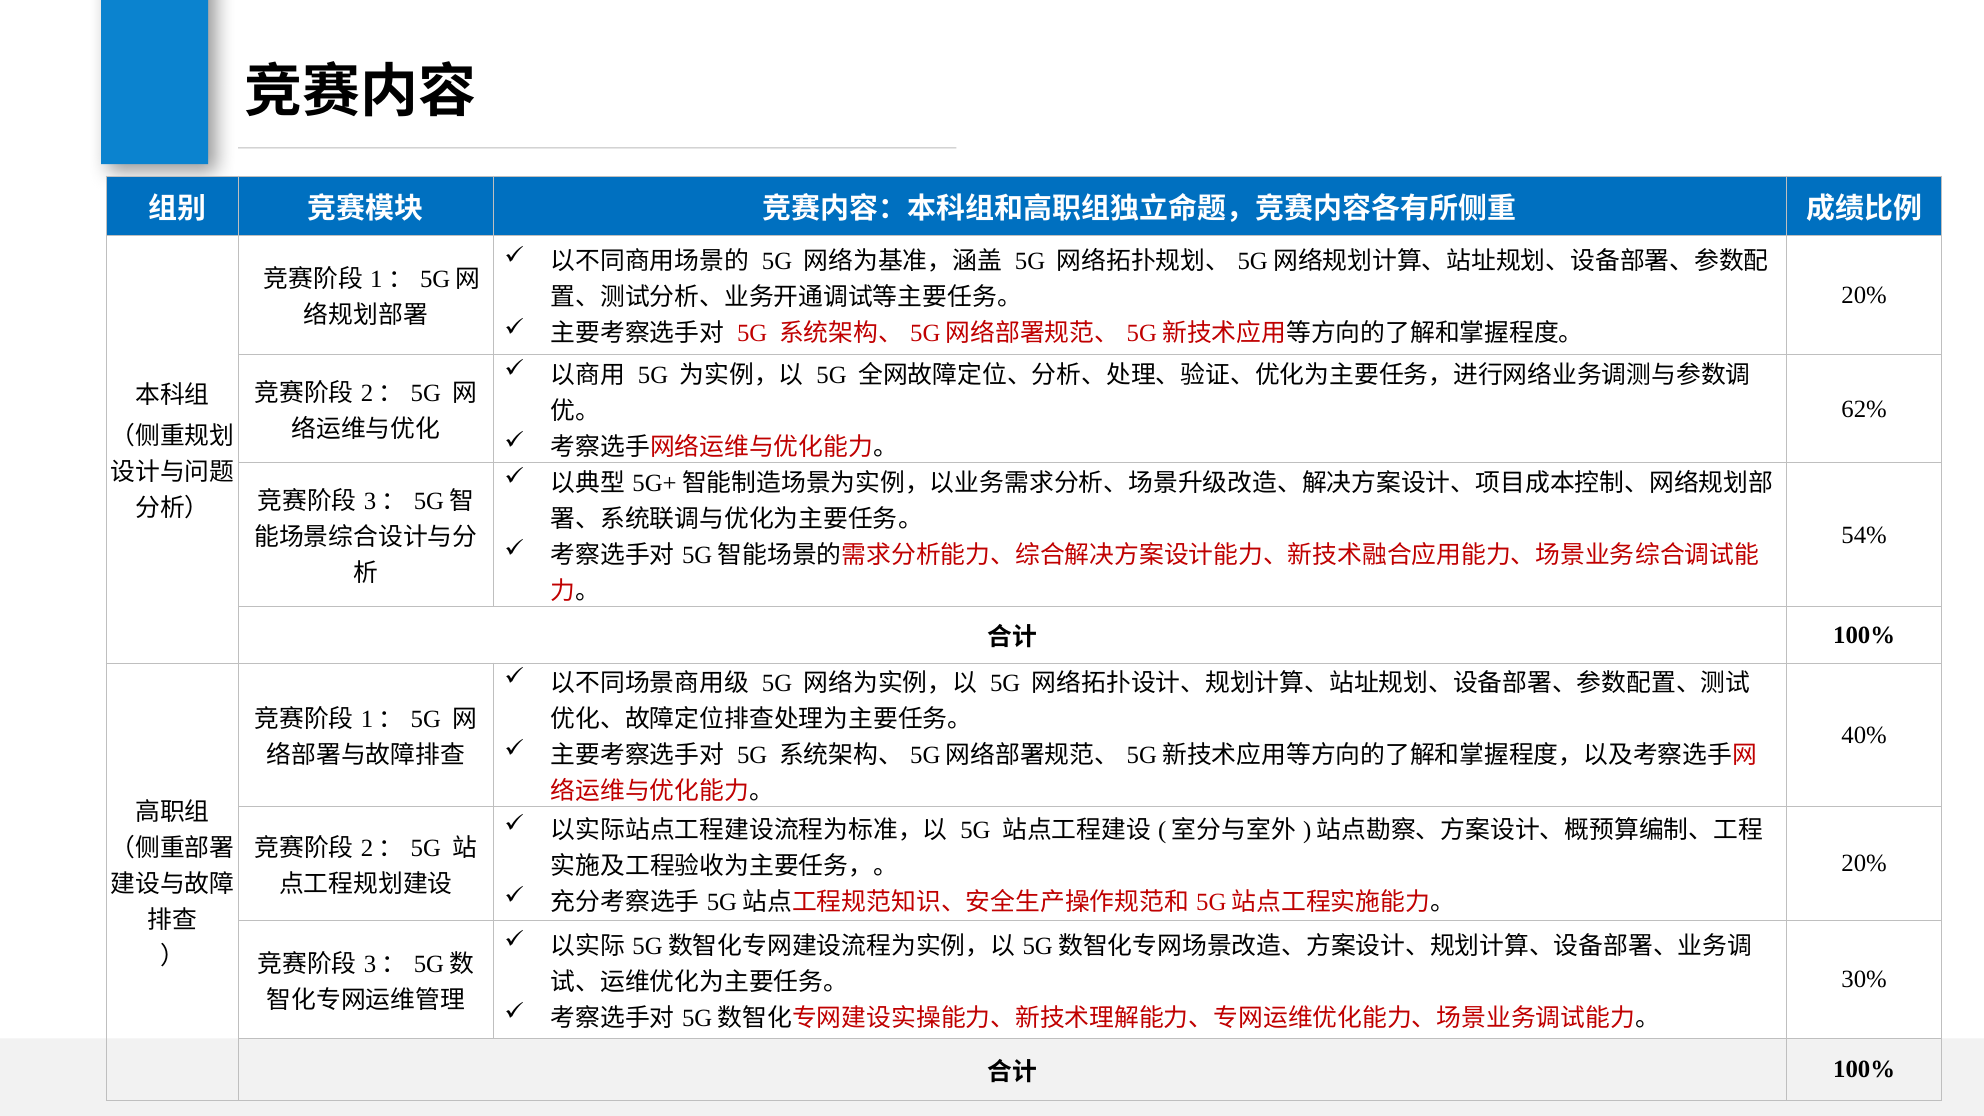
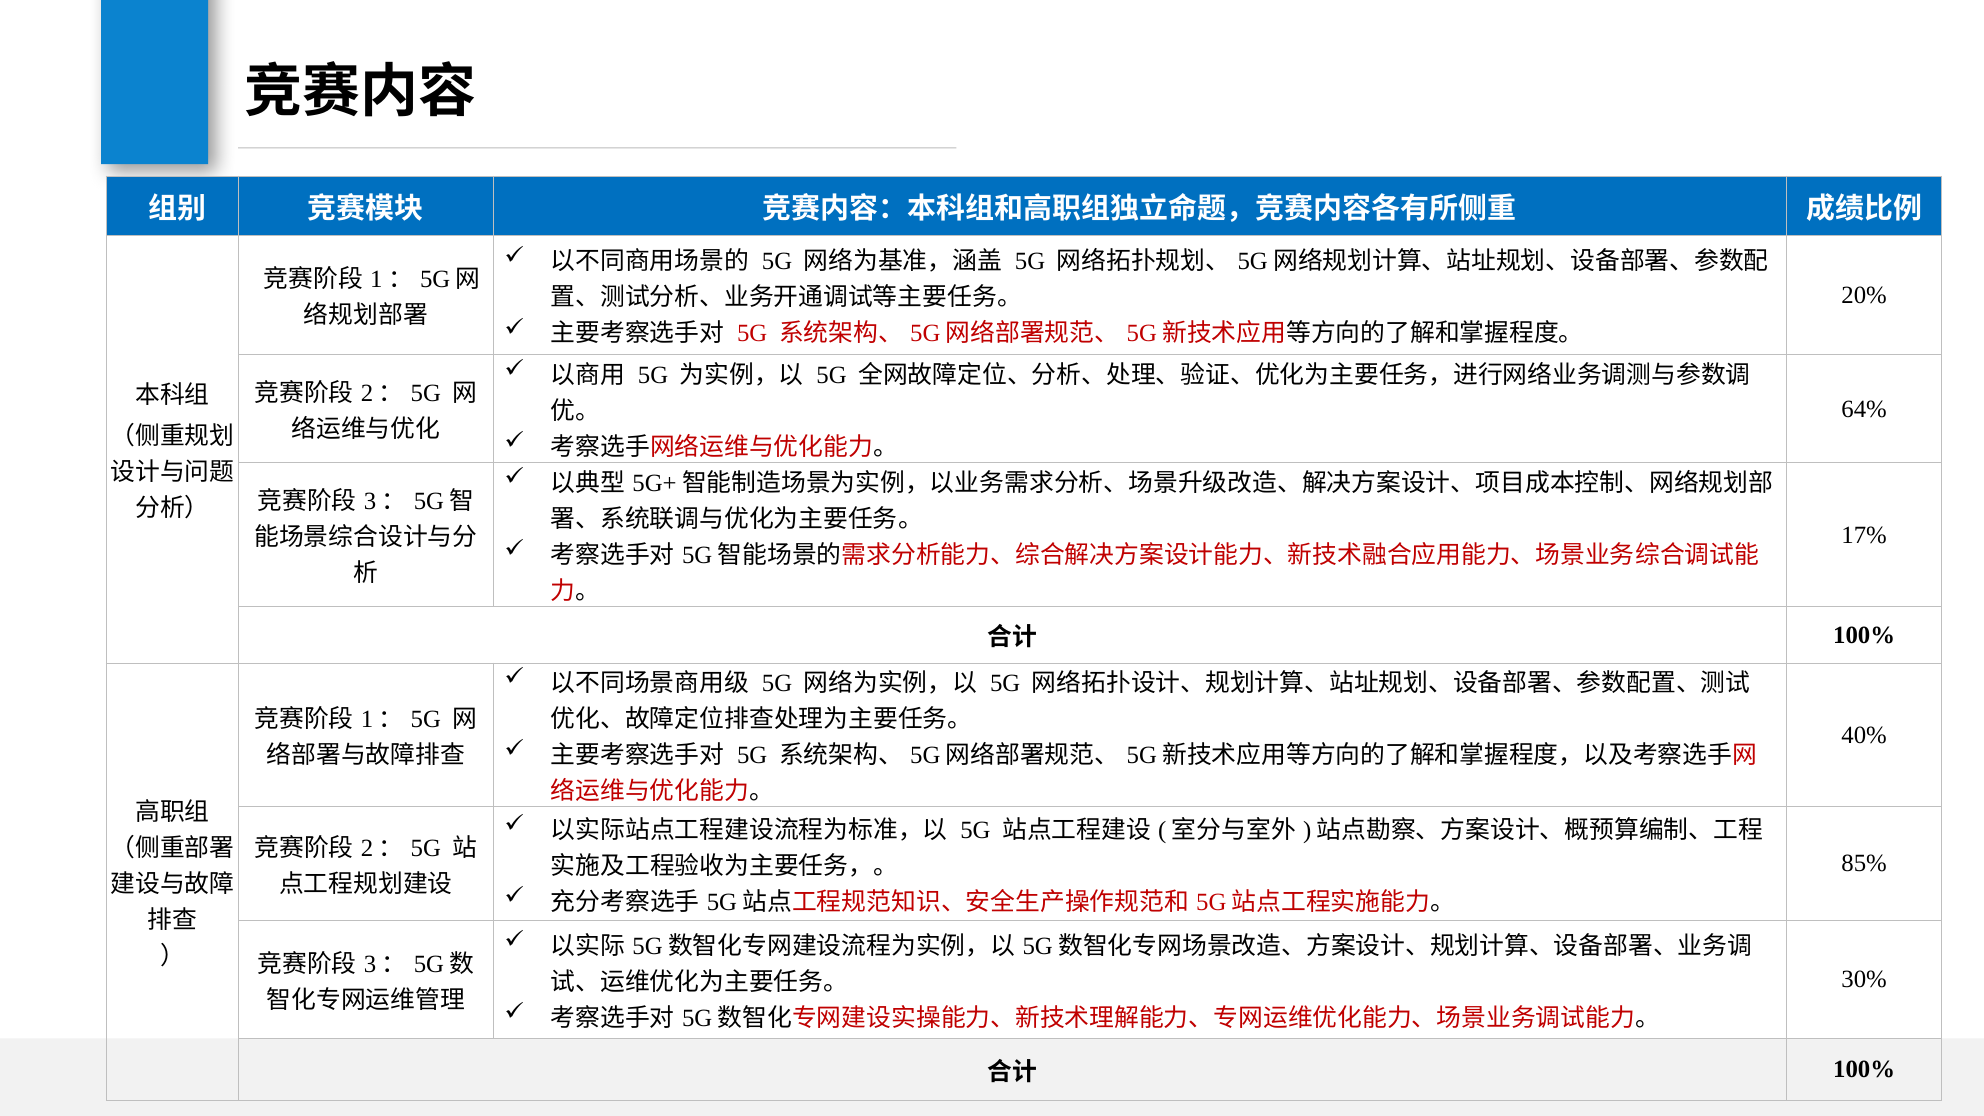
62%: 62% -> 64% (1864, 409)
54%: 54% -> 17% (1864, 535)
20%: 20% -> 85% (1864, 864)
